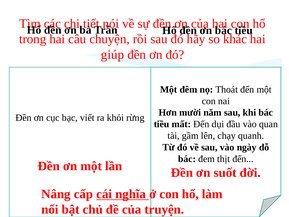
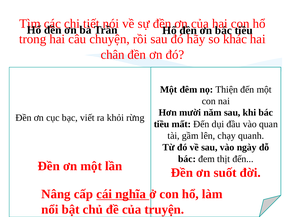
giúp: giúp -> chân (113, 55)
Thoát: Thoát -> Thiện (227, 89)
